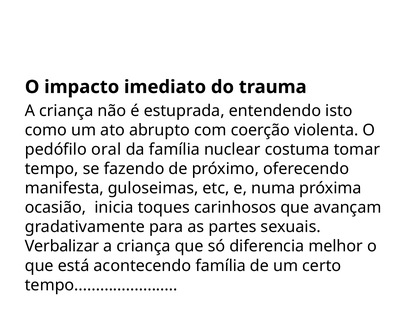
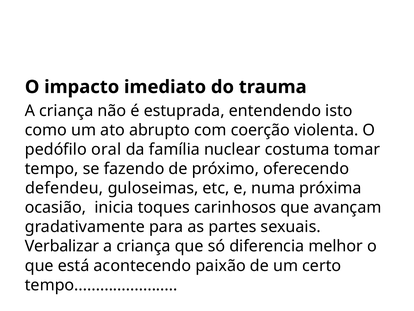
manifesta: manifesta -> defendeu (64, 188)
acontecendo família: família -> paixão (221, 265)
